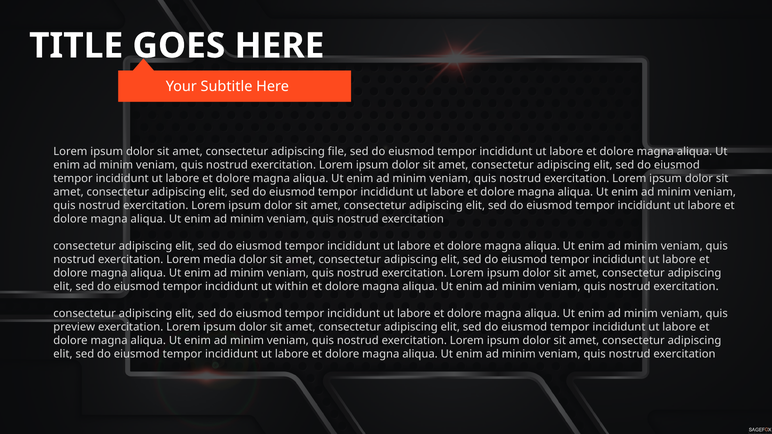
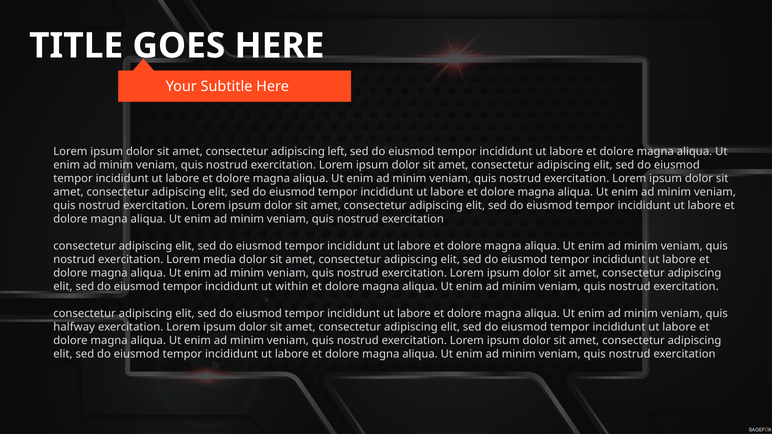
file: file -> left (337, 151)
preview: preview -> halfway (74, 327)
